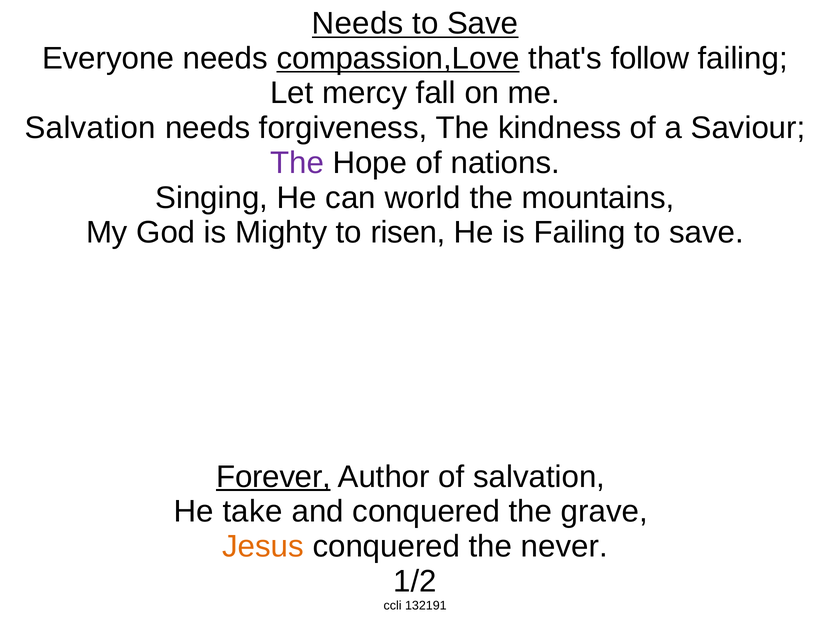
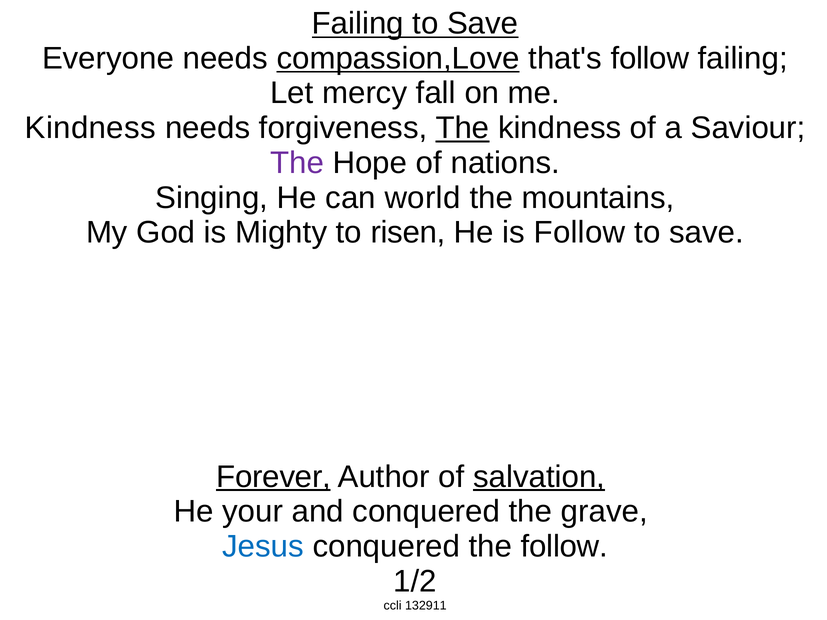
Needs: Needs -> Failing (358, 23)
Salvation: Salvation -> Kindness (90, 128)
The underline: none -> present (462, 128)
is Failing: Failing -> Follow (580, 233)
salvation underline: none -> present (539, 477)
take: take -> your (253, 512)
Jesus colour: orange -> blue (263, 547)
the never: never -> follow (564, 547)
132191: 132191 -> 132911 (426, 606)
